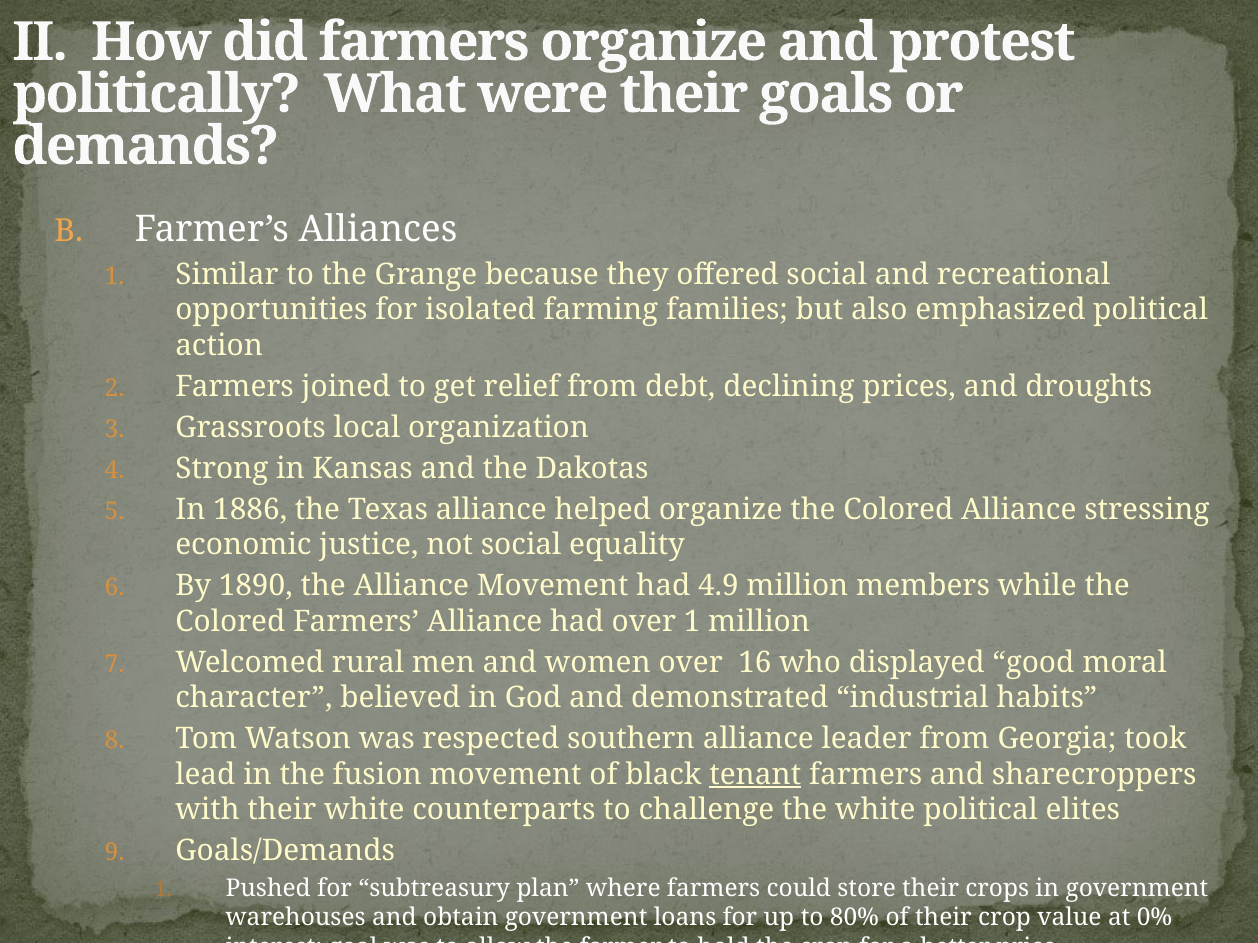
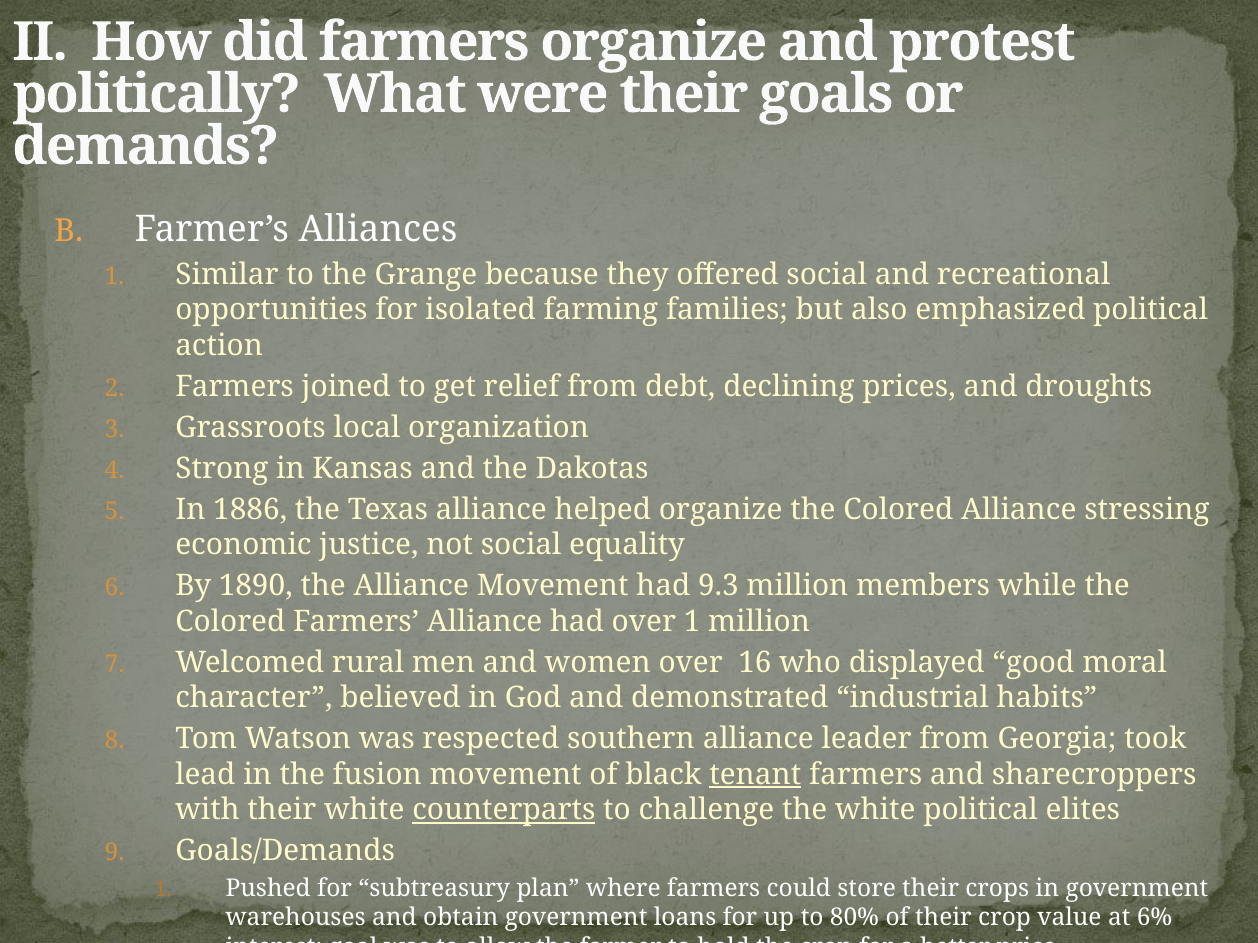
4.9: 4.9 -> 9.3 (718, 586)
counterparts underline: none -> present (504, 811)
0%: 0% -> 6% (1155, 918)
